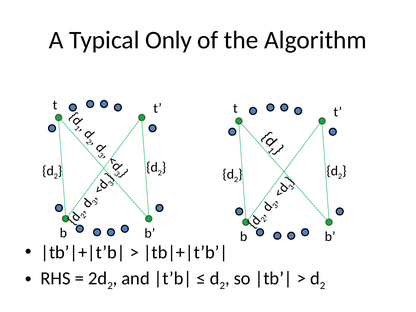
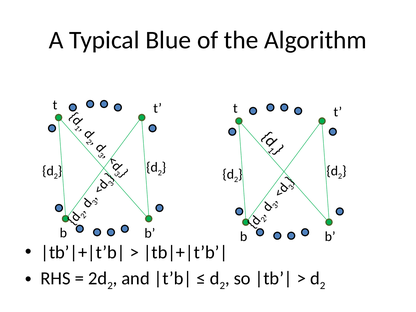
Only: Only -> Blue (168, 40)
